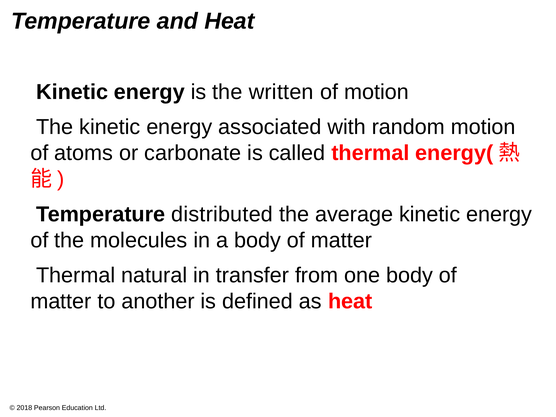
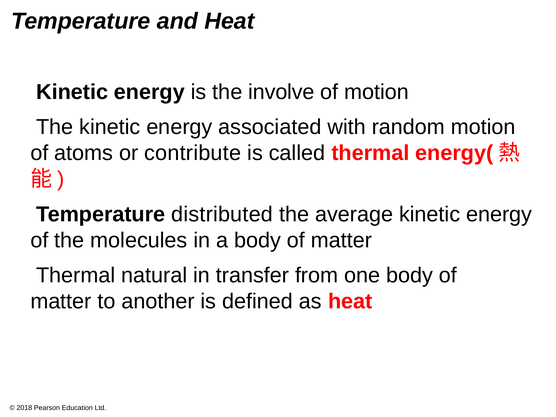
written: written -> involve (281, 92)
carbonate: carbonate -> contribute (193, 153)
